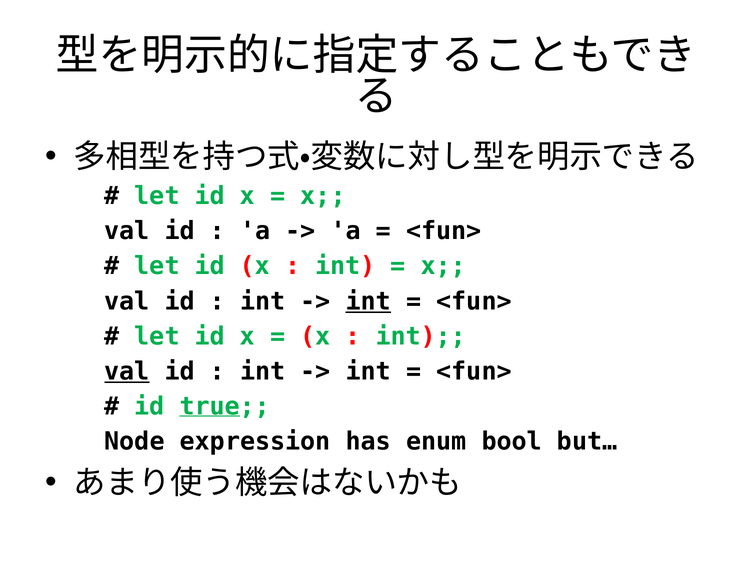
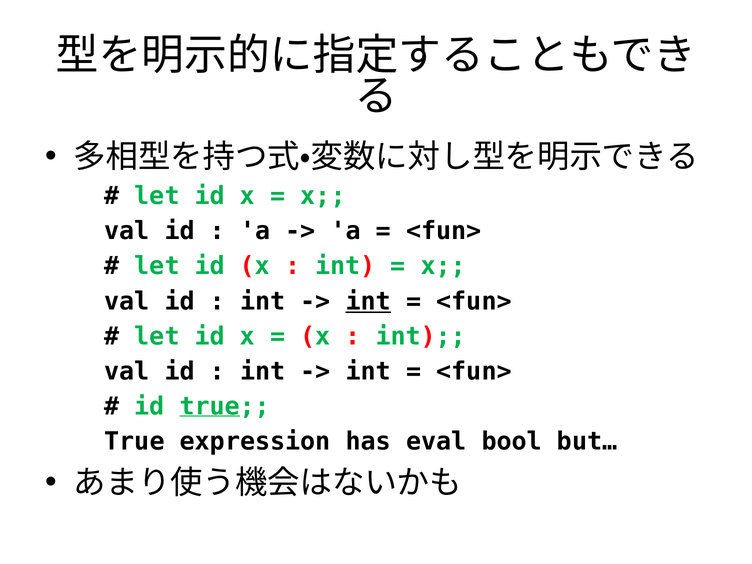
val underline: present -> none (127, 371)
Node: Node -> True (135, 442)
enum: enum -> eval (436, 442)
